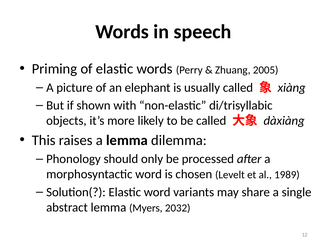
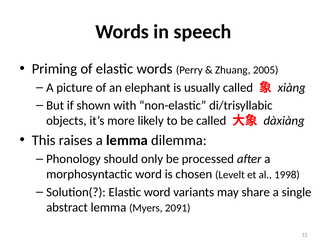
1989: 1989 -> 1998 (287, 174)
2032: 2032 -> 2091 (178, 207)
